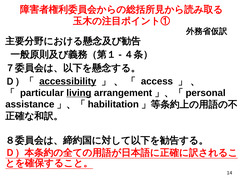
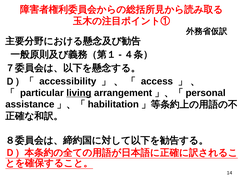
accessibility underline: present -> none (68, 81)
